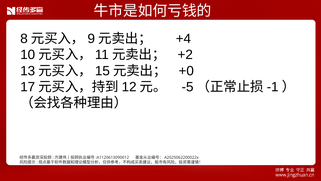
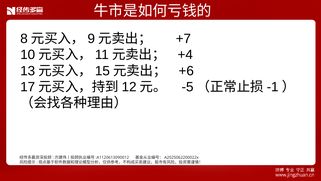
+4: +4 -> +7 (183, 39)
+2: +2 -> +4 (185, 55)
+0: +0 -> +6 (186, 71)
